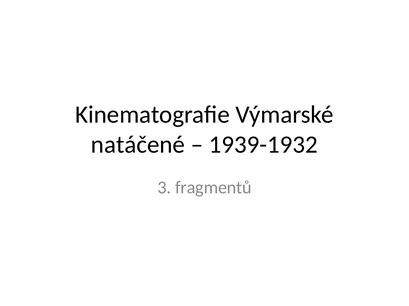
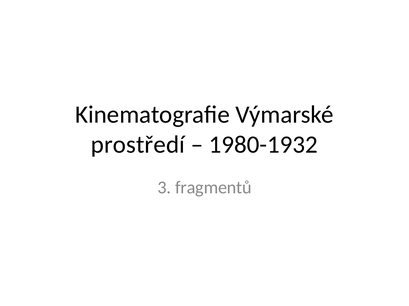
natáčené: natáčené -> prostředí (138, 145)
1939-1932: 1939-1932 -> 1980-1932 (263, 145)
